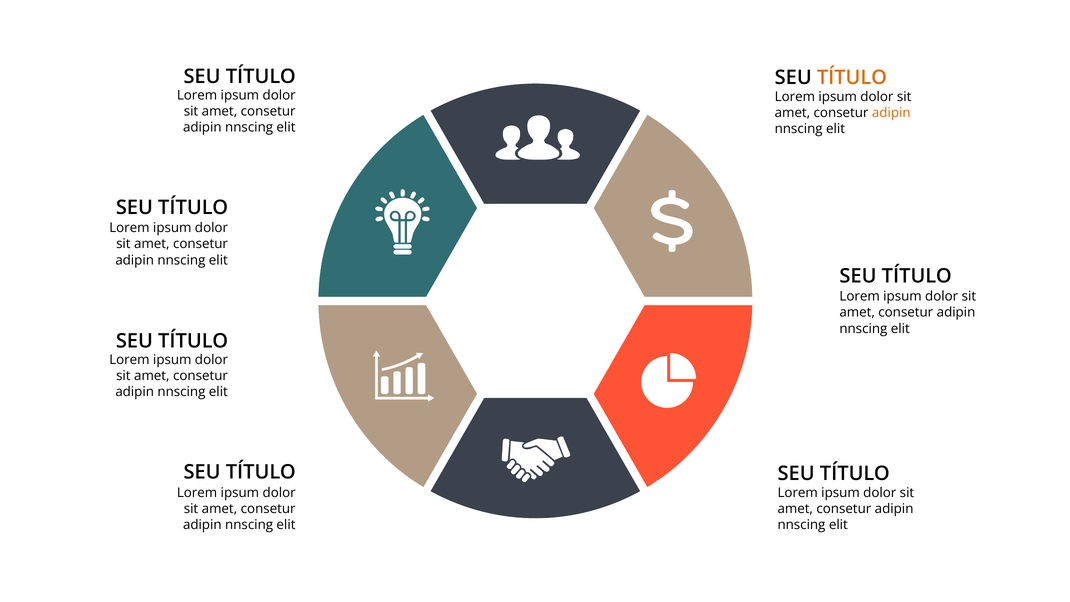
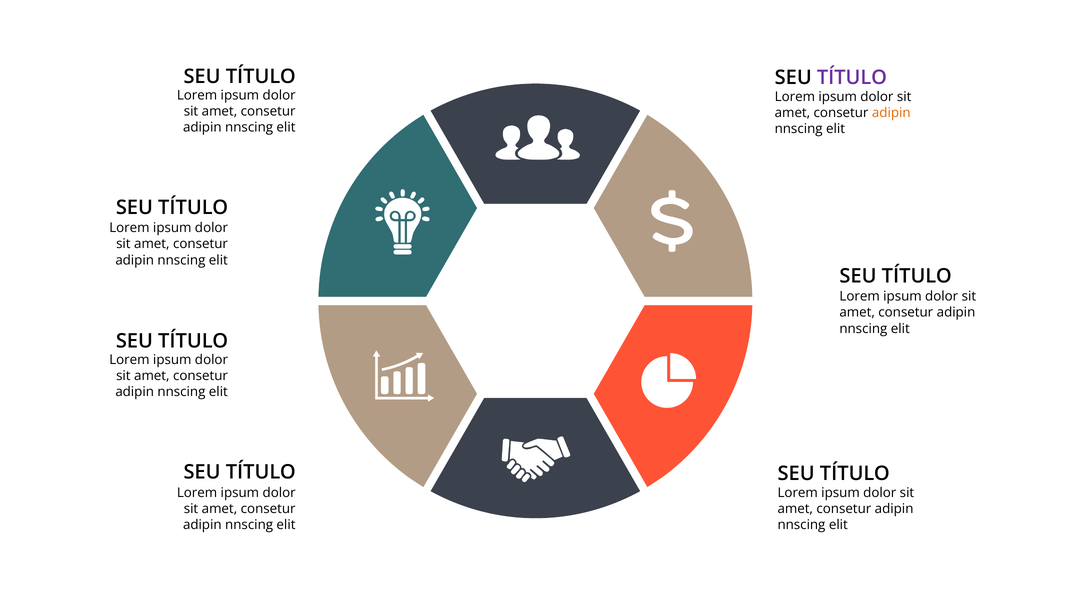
TÍTULO colour: orange -> purple (852, 78)
